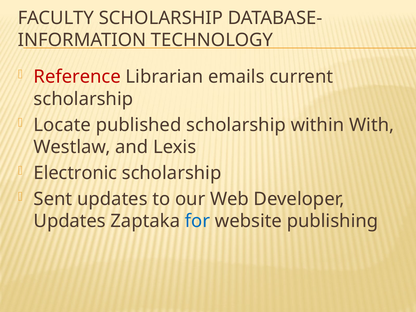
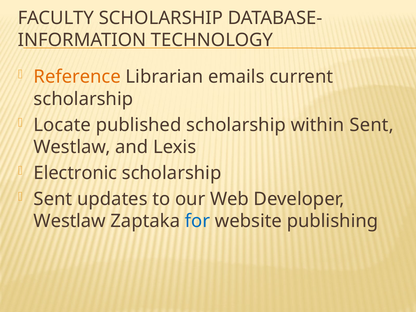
Reference colour: red -> orange (77, 77)
within With: With -> Sent (372, 125)
Updates: Updates -> Westlaw (70, 221)
